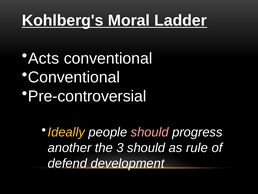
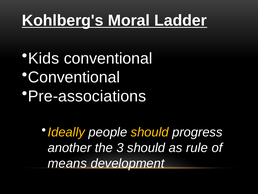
Acts: Acts -> Kids (44, 58)
Pre-controversial: Pre-controversial -> Pre-associations (87, 96)
should colour: pink -> yellow (150, 132)
defend: defend -> means (67, 163)
